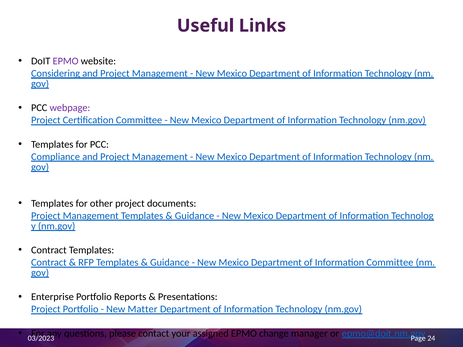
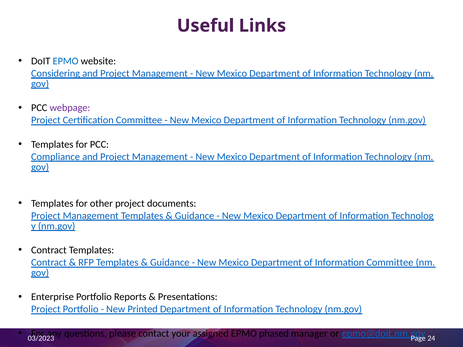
EPMO colour: purple -> blue (66, 61)
Matter: Matter -> Printed (143, 309)
change: change -> phased (274, 334)
